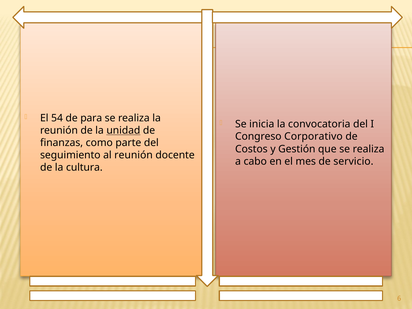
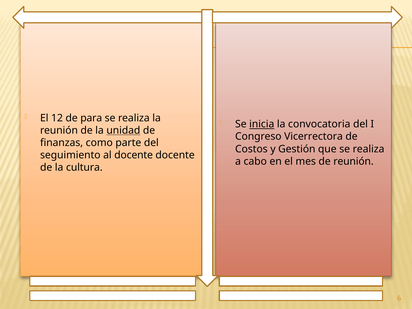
54: 54 -> 12 (57, 118)
inicia underline: none -> present (262, 124)
Corporativo: Corporativo -> Vicerrectora (314, 137)
al reunión: reunión -> docente (134, 155)
de servicio: servicio -> reunión (354, 161)
